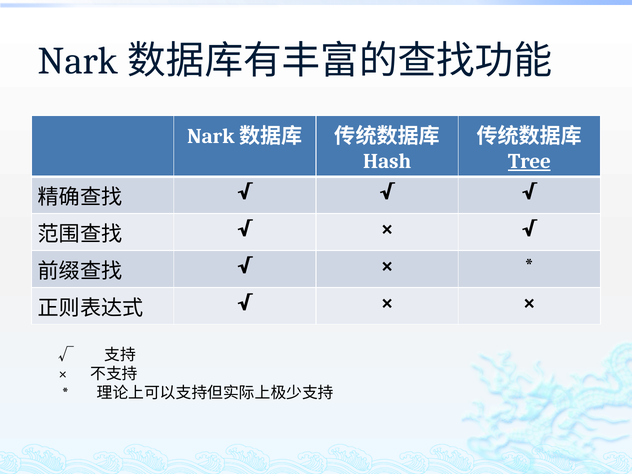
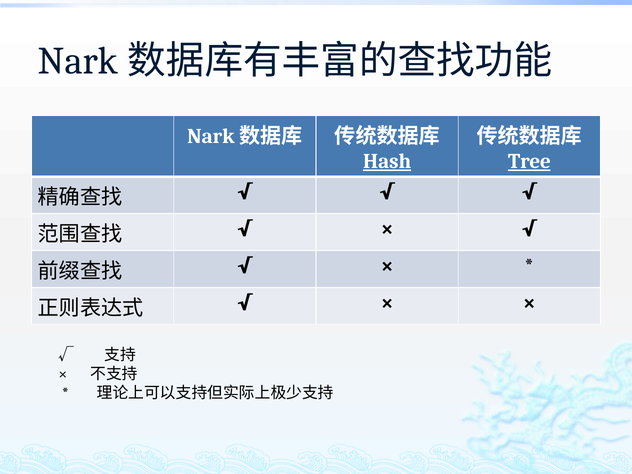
Hash underline: none -> present (387, 161)
